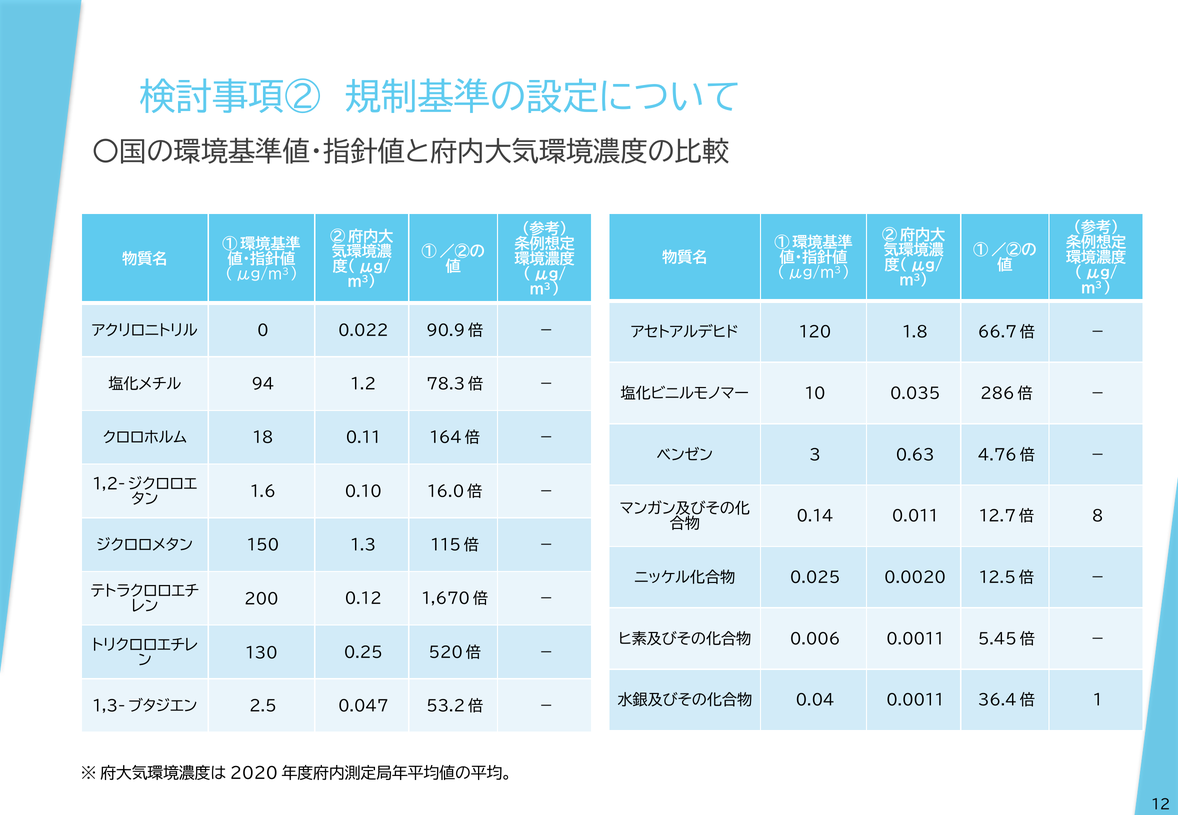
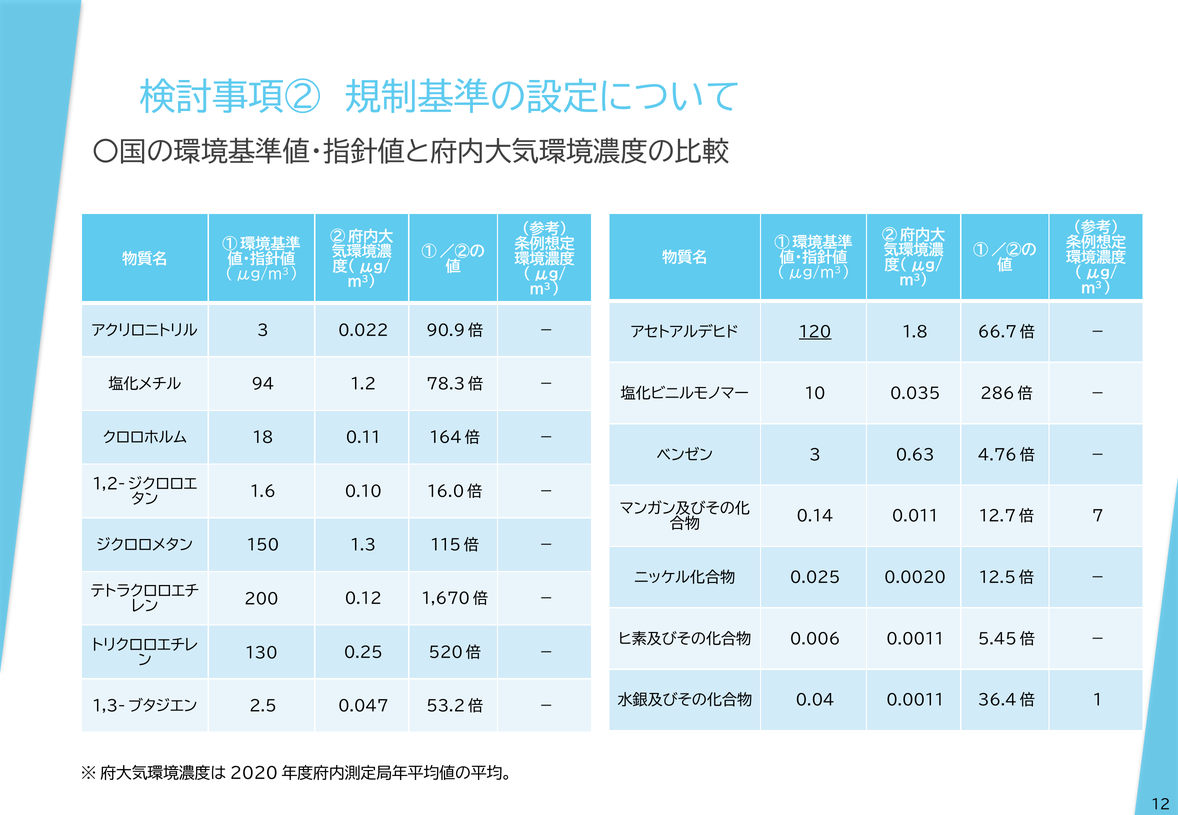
0: 0 -> 3 (263, 331)
120 underline: none -> present (815, 333)
8: 8 -> 7 (1098, 517)
